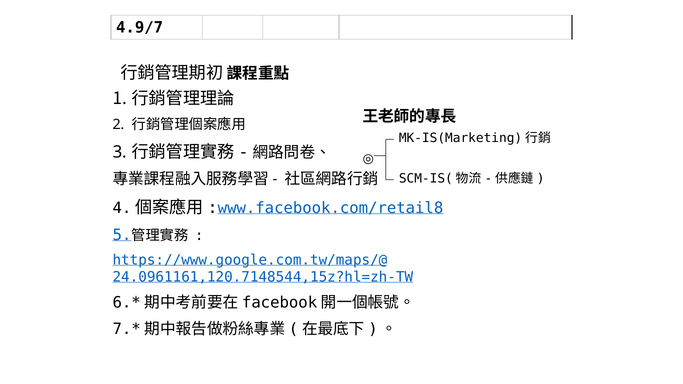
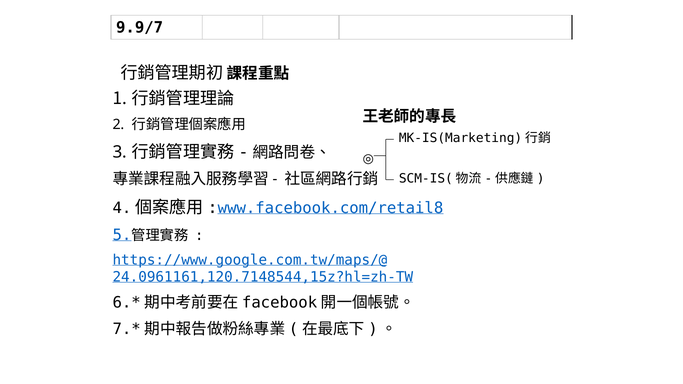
4.9/7: 4.9/7 -> 9.9/7 (140, 28)
